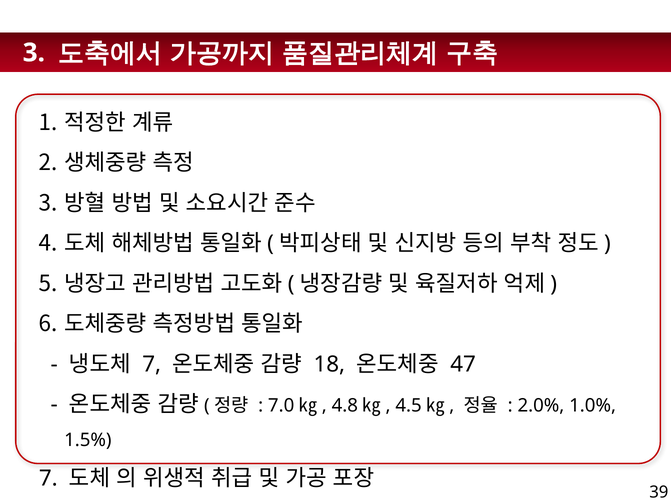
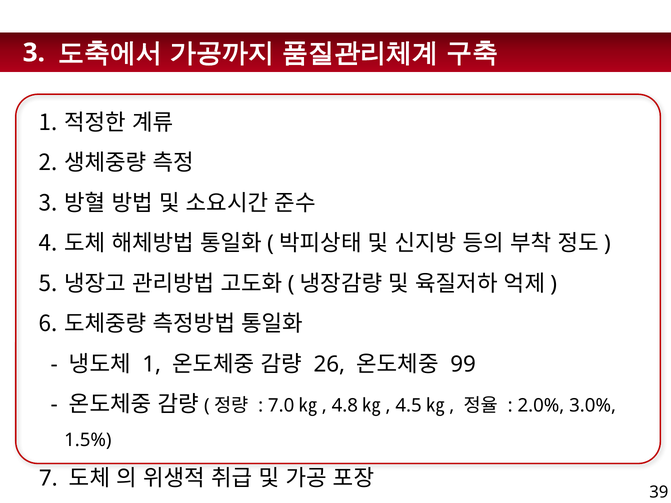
7: 7 -> 1 (152, 364)
18: 18 -> 26 (329, 364)
47: 47 -> 99 (463, 364)
1.0%: 1.0% -> 3.0% (593, 406)
